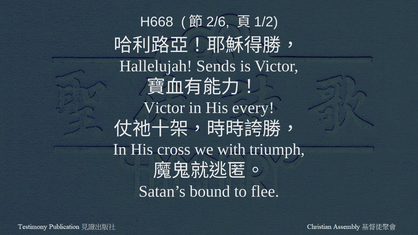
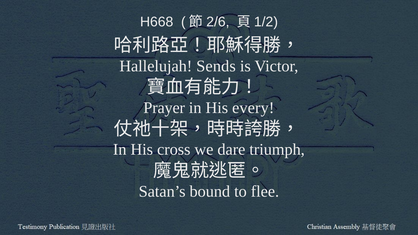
Victor: Victor -> Prayer (164, 108)
with: with -> dare (231, 150)
